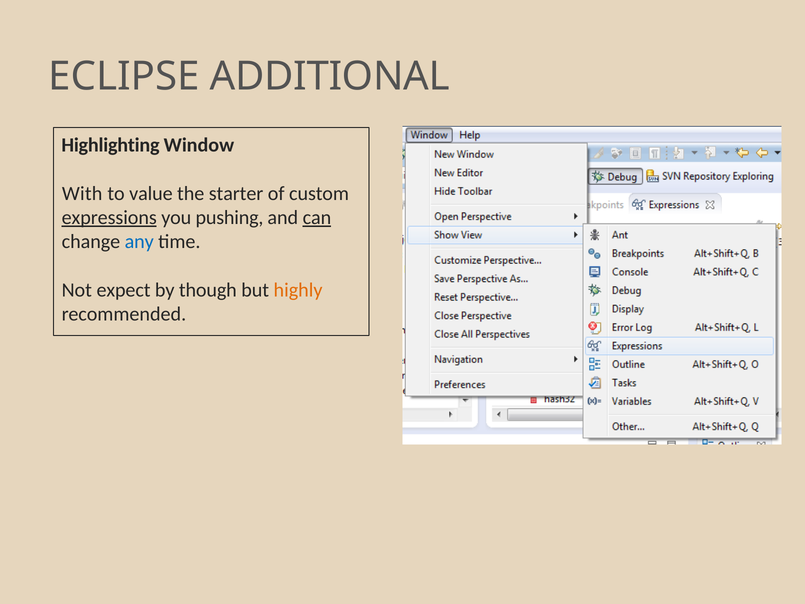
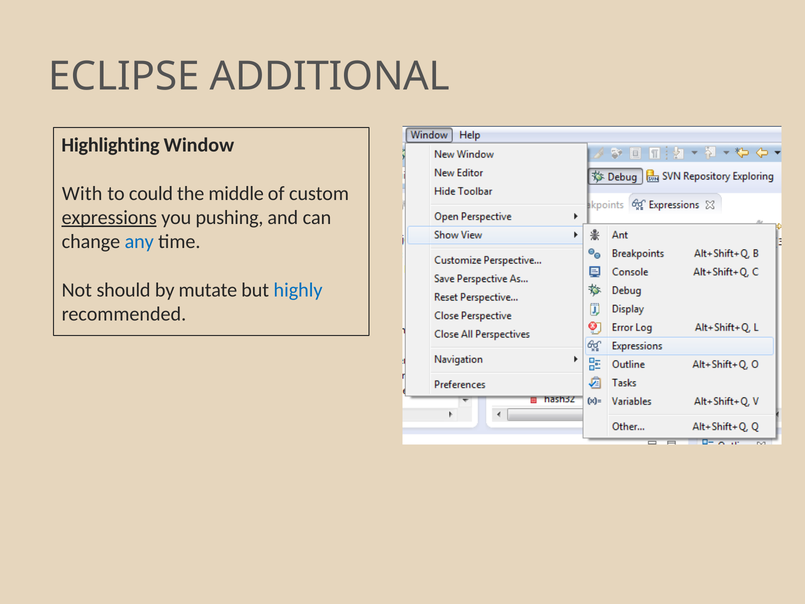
value: value -> could (151, 193)
starter: starter -> middle (236, 193)
can underline: present -> none (317, 217)
expect: expect -> should (124, 290)
though: though -> mutate (208, 290)
highly colour: orange -> blue (298, 290)
